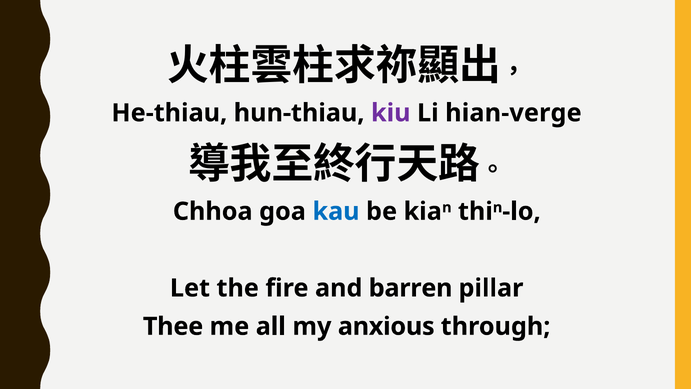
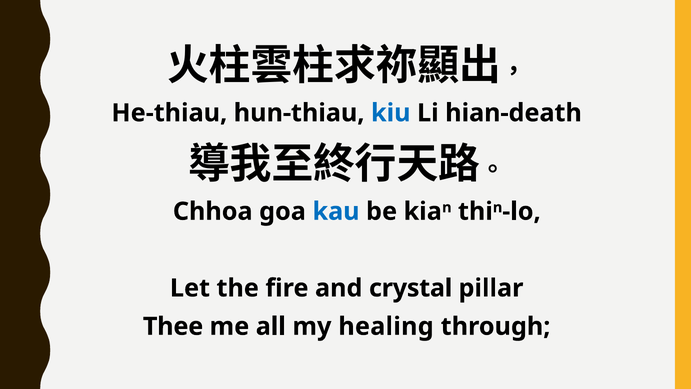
kiu colour: purple -> blue (391, 113)
hian-verge: hian-verge -> hian-death (514, 113)
barren: barren -> crystal (411, 288)
anxious: anxious -> healing (386, 326)
